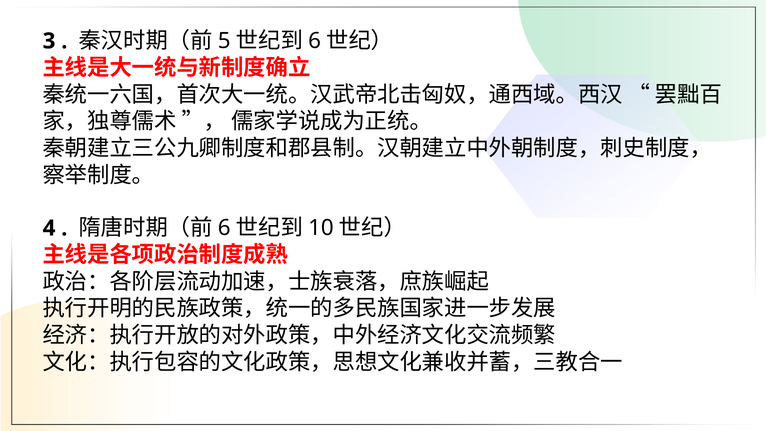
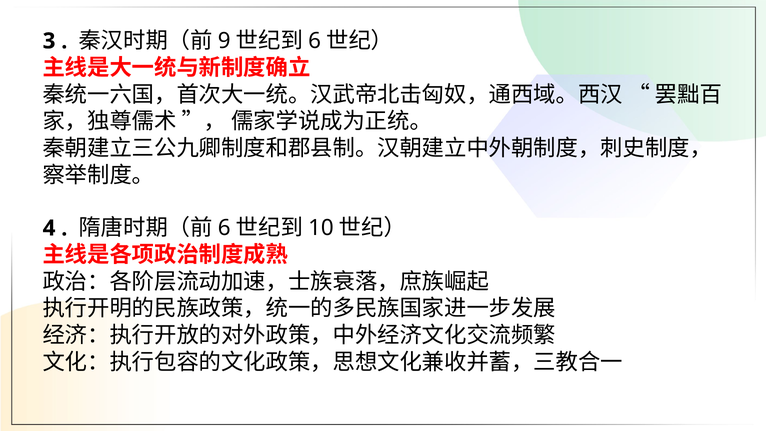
5: 5 -> 9 (224, 41)
